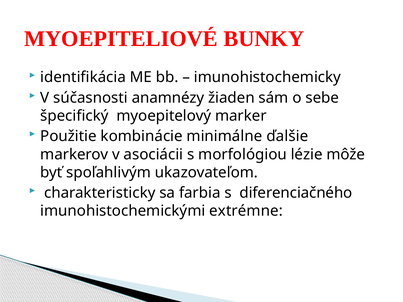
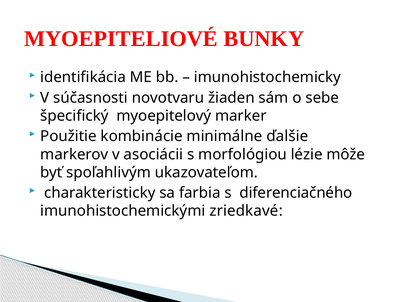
anamnézy: anamnézy -> novotvaru (168, 98)
extrémne: extrémne -> zriedkavé (246, 211)
